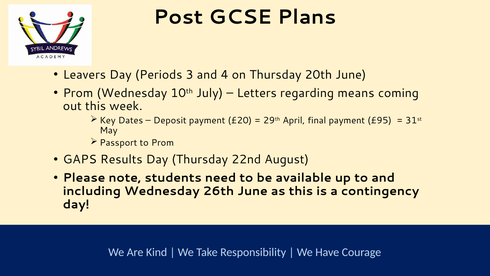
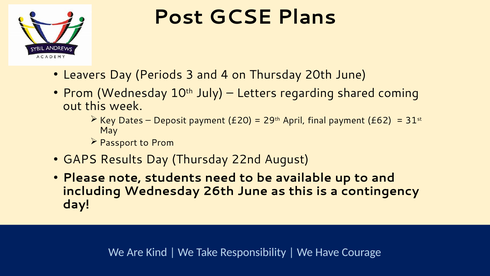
means: means -> shared (356, 93)
£95: £95 -> £62 (380, 120)
